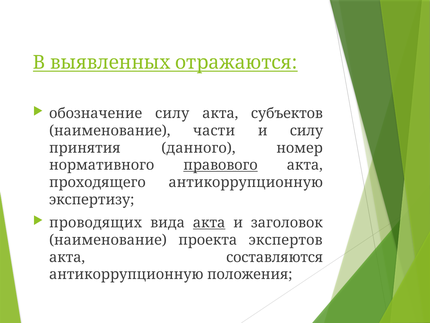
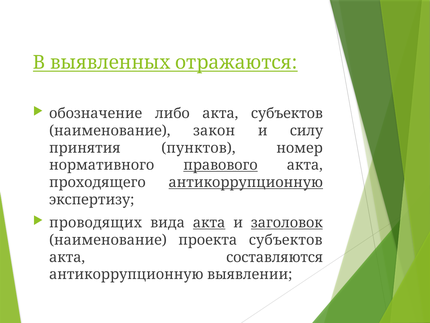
обозначение силу: силу -> либо (172, 113)
части: части -> закон (214, 131)
данного: данного -> пунктов (198, 148)
антикоррупционную underline: none -> present (246, 182)
заголовок underline: none -> present (287, 223)
проекта экспертов: экспертов -> субъектов (286, 240)
положения: положения -> выявлении (250, 274)
